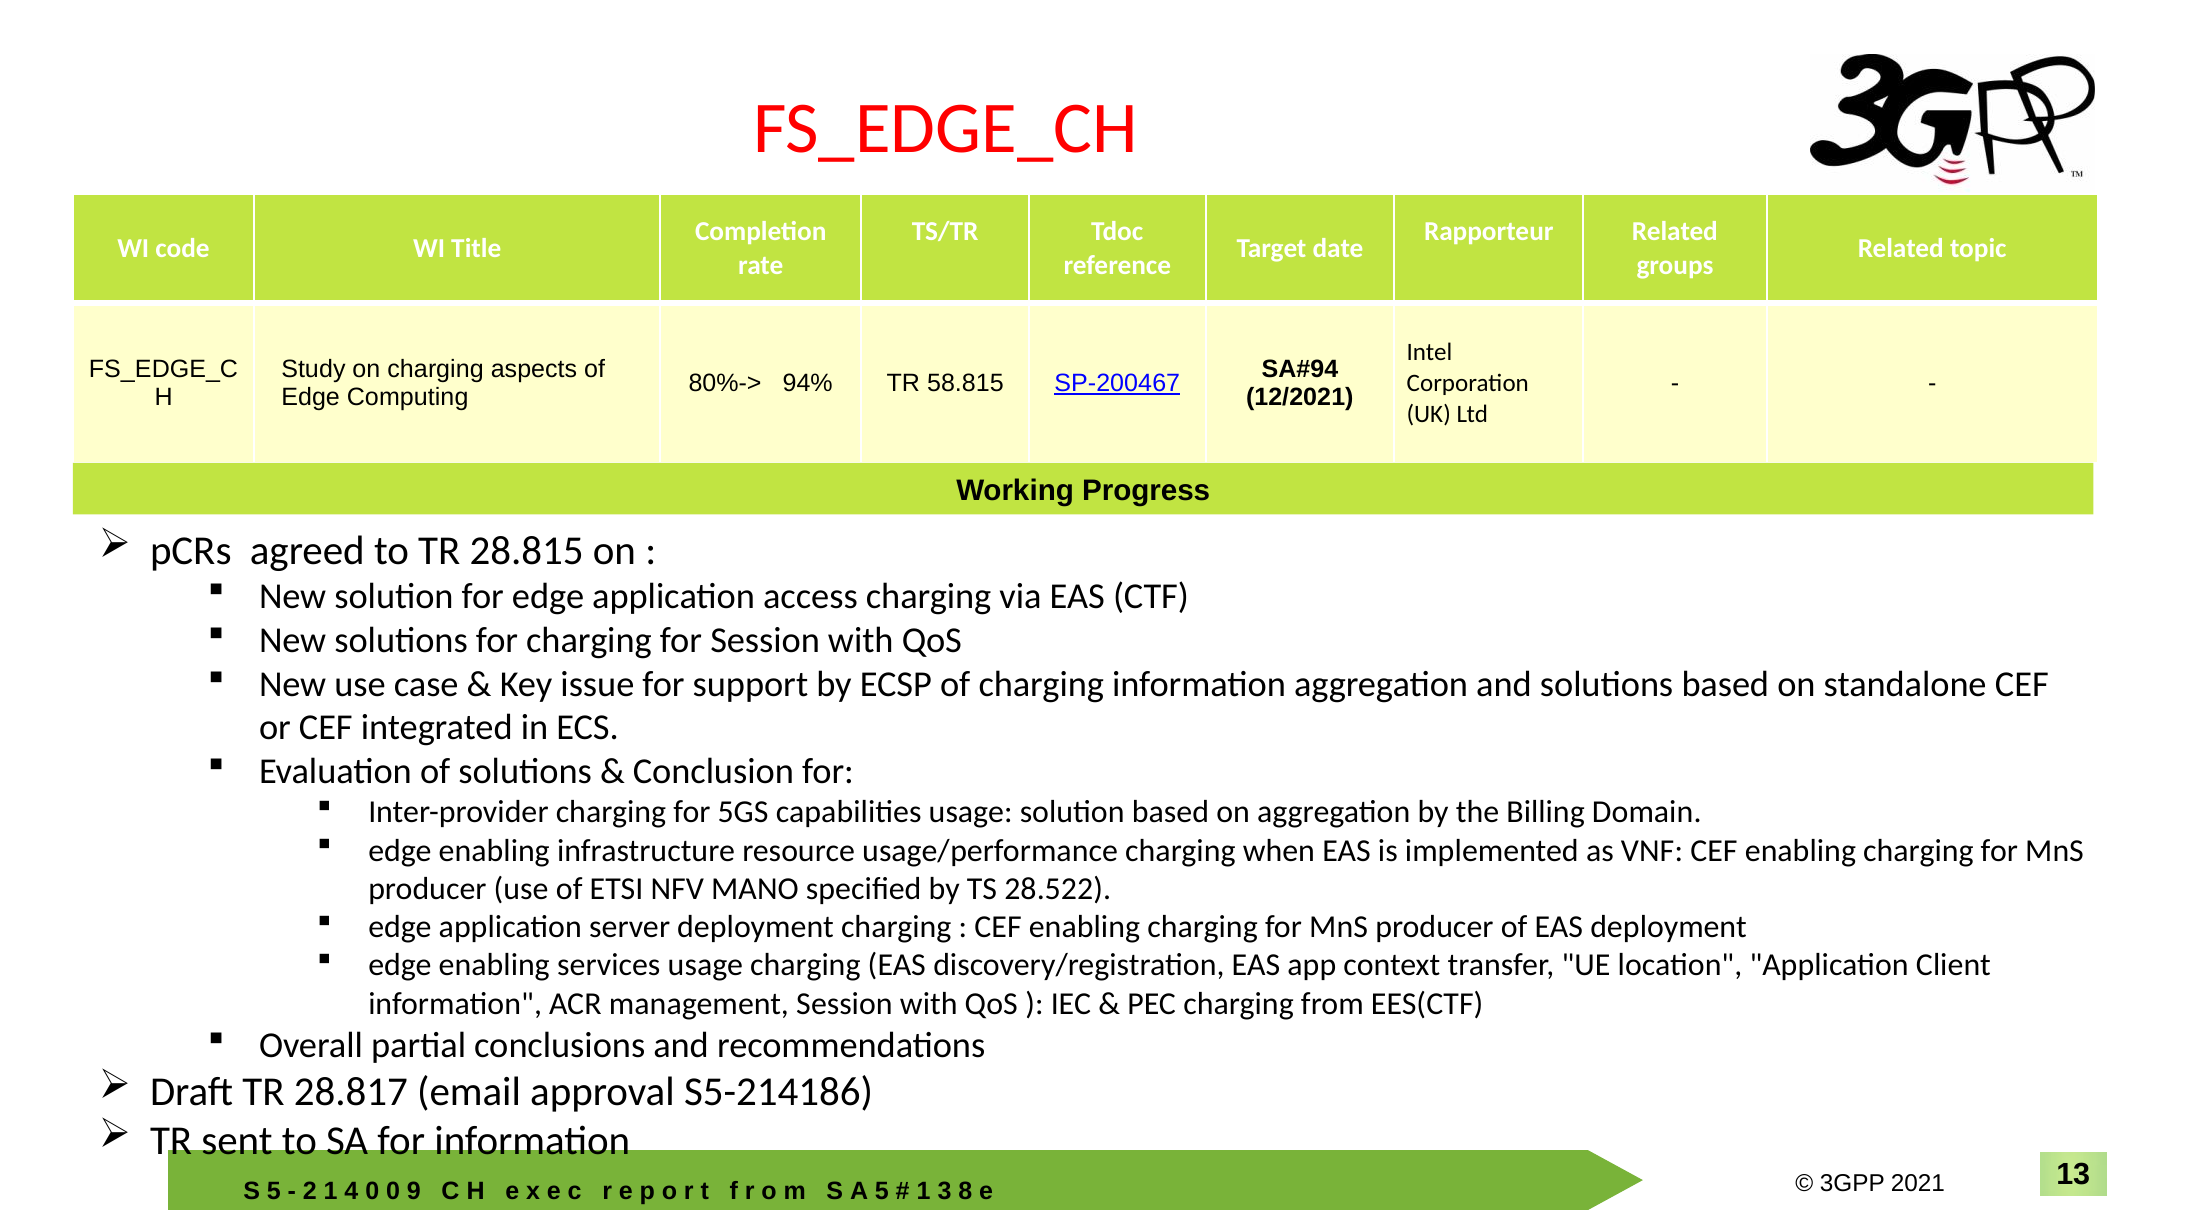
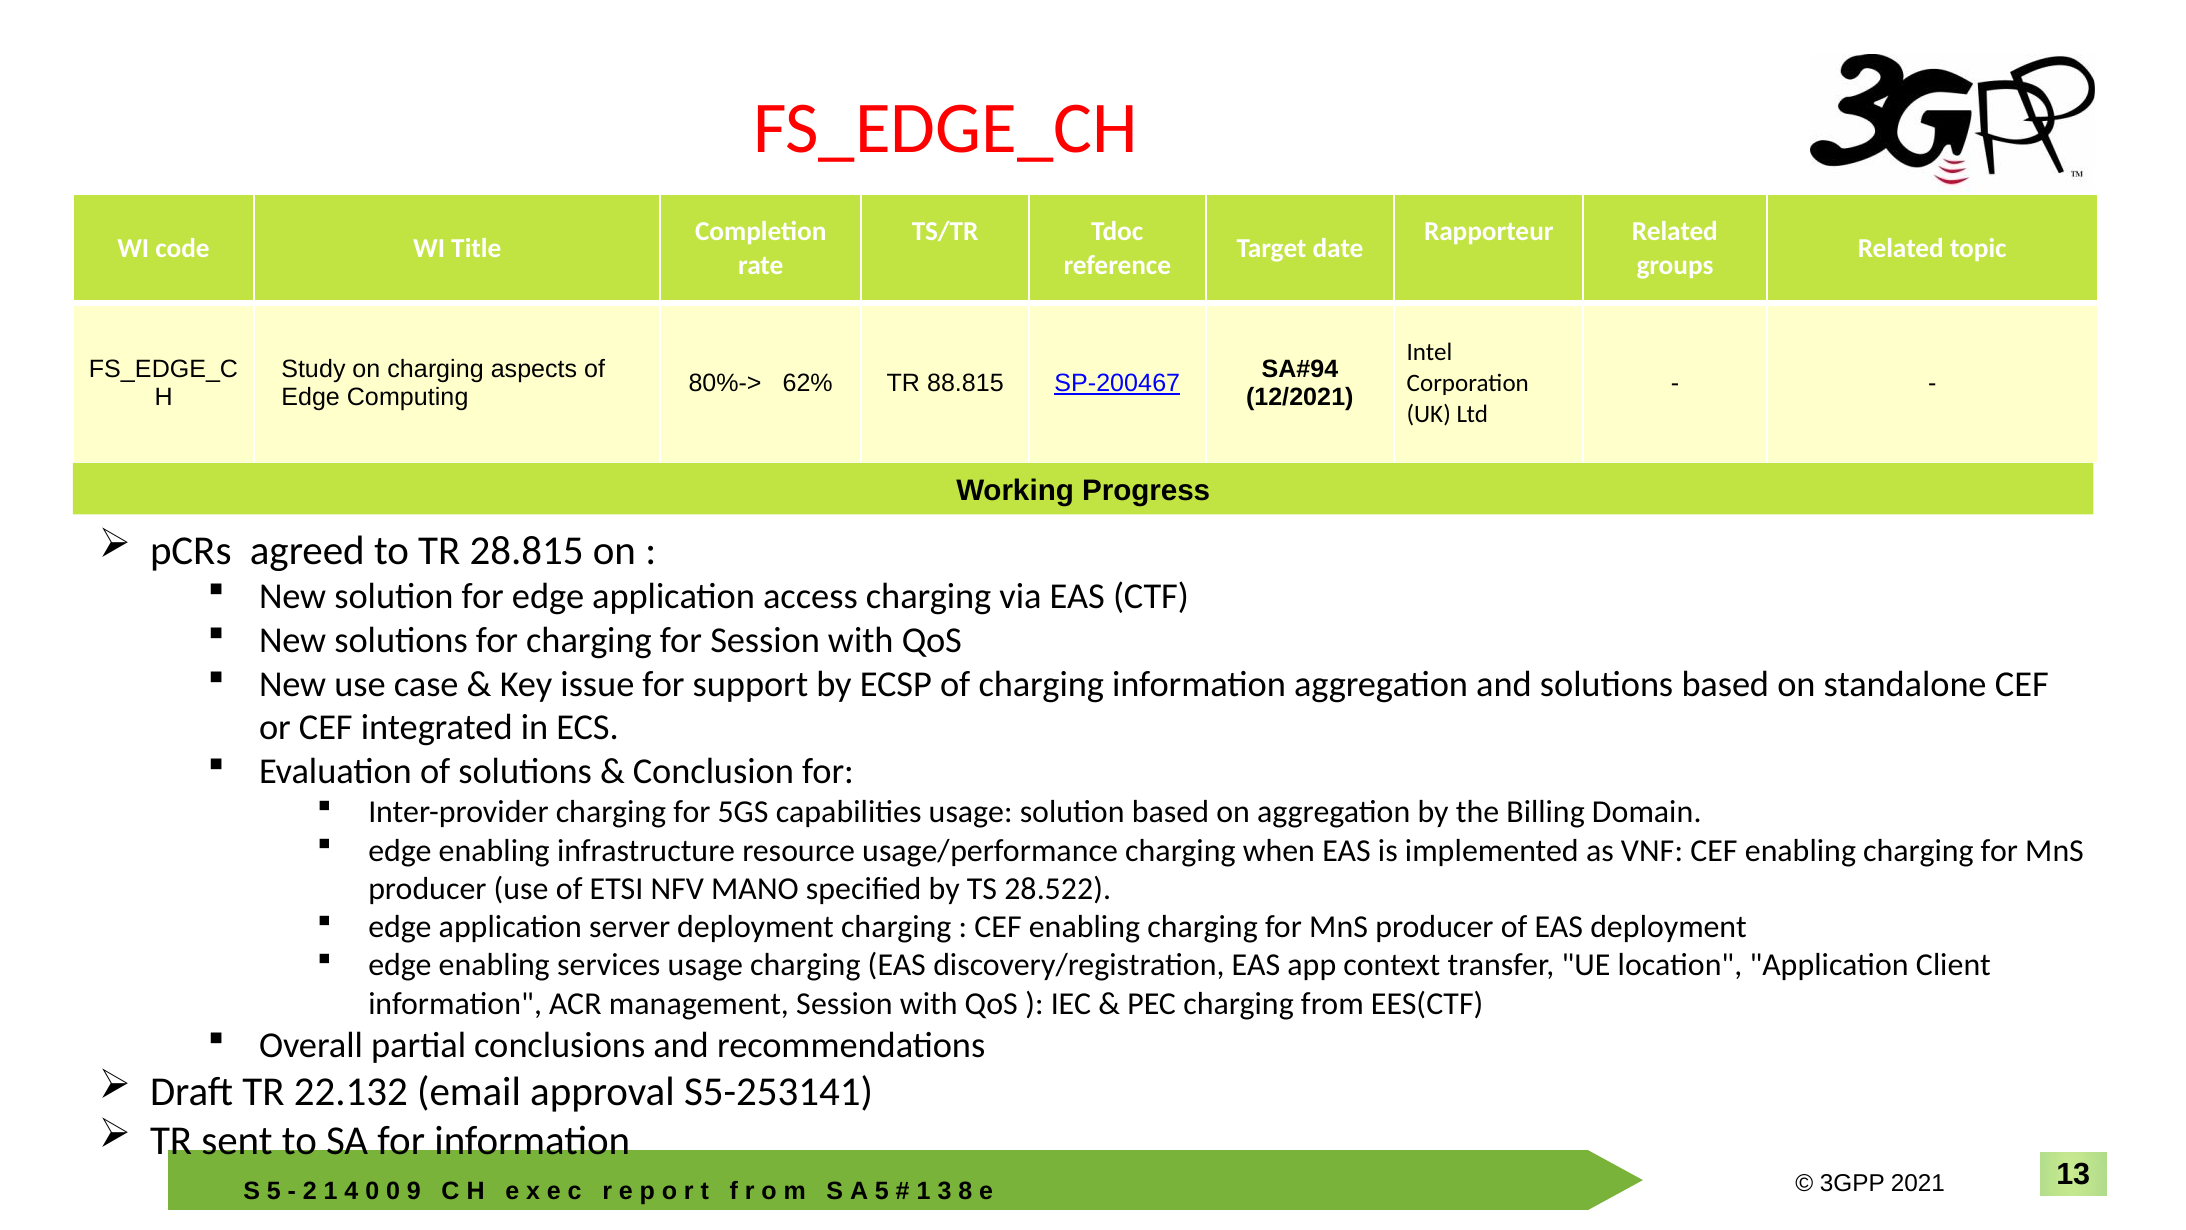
94%: 94% -> 62% (808, 383)
58.815: 58.815 -> 88.815 (965, 383)
28.817: 28.817 -> 22.132 (351, 1092)
S5-214186: S5-214186 -> S5-253141 (779, 1092)
